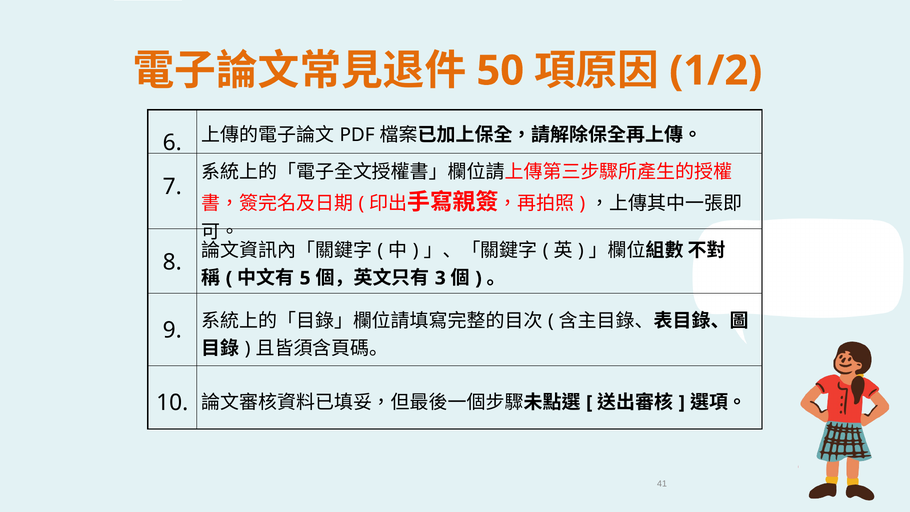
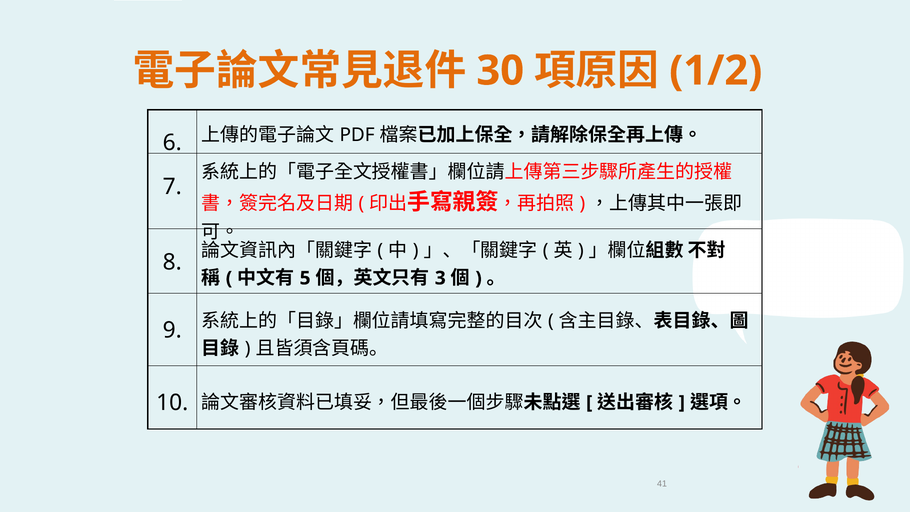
50: 50 -> 30 (500, 71)
